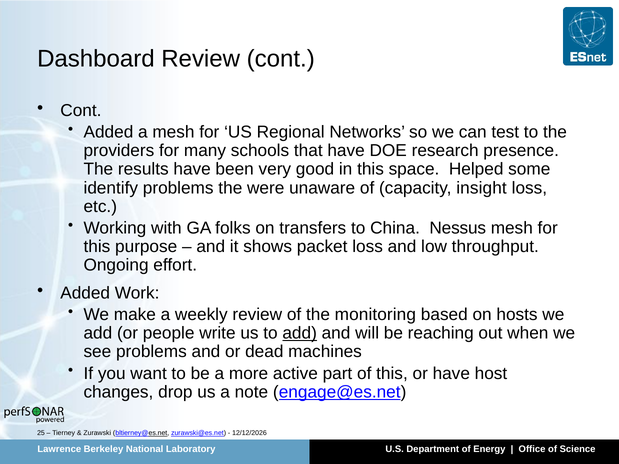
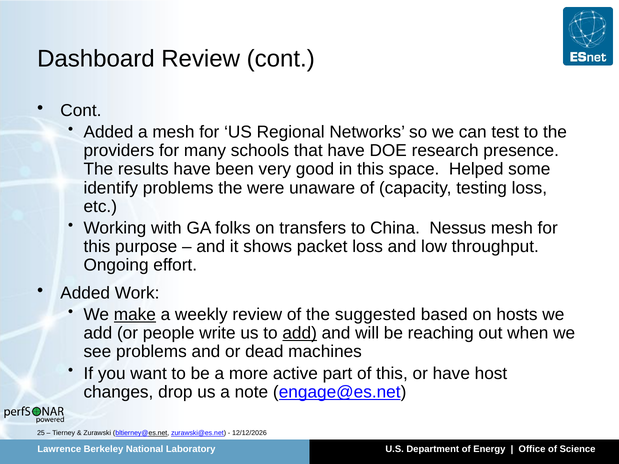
insight: insight -> testing (482, 188)
make underline: none -> present (135, 315)
monitoring: monitoring -> suggested (375, 315)
